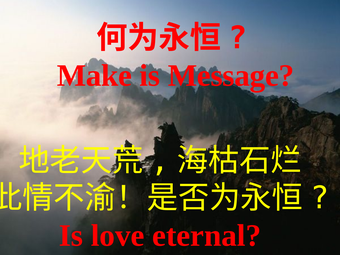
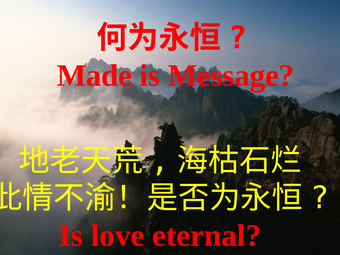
Make: Make -> Made (94, 75)
